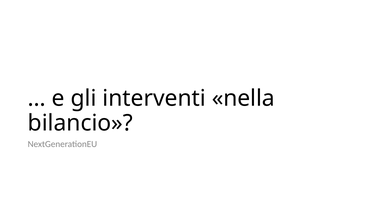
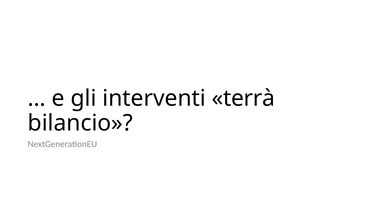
nella: nella -> terrà (243, 98)
